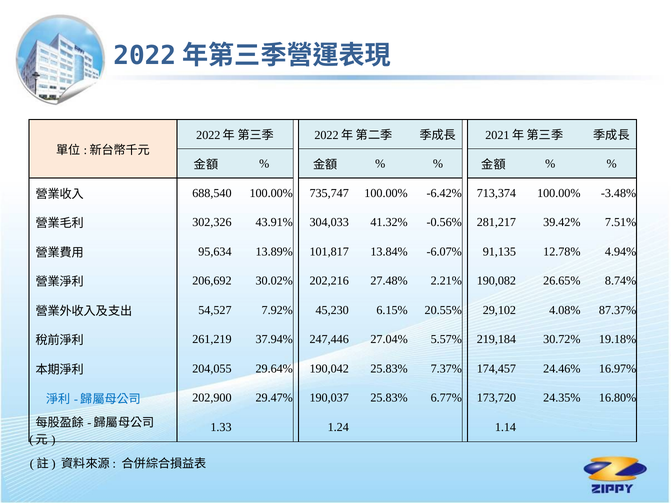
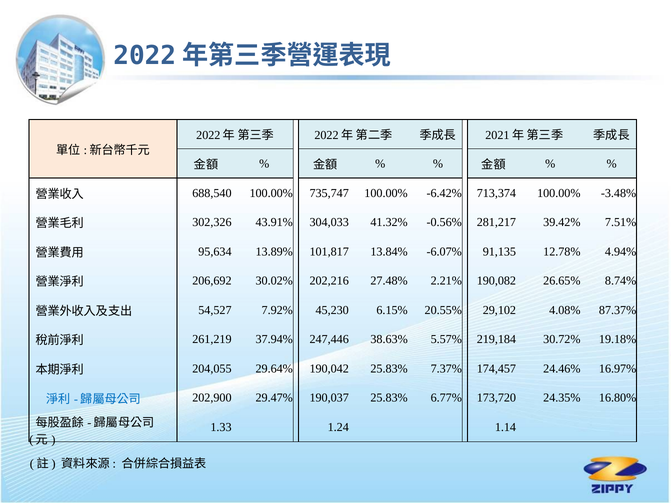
27.04%: 27.04% -> 38.63% (389, 340)
